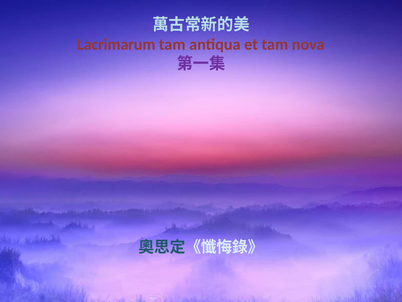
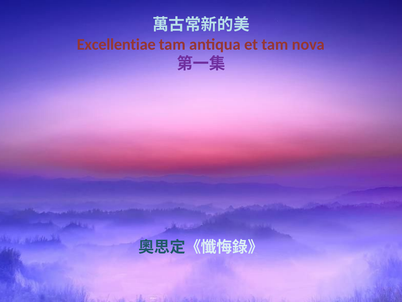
Lacrimarum: Lacrimarum -> Excellentiae (116, 44)
